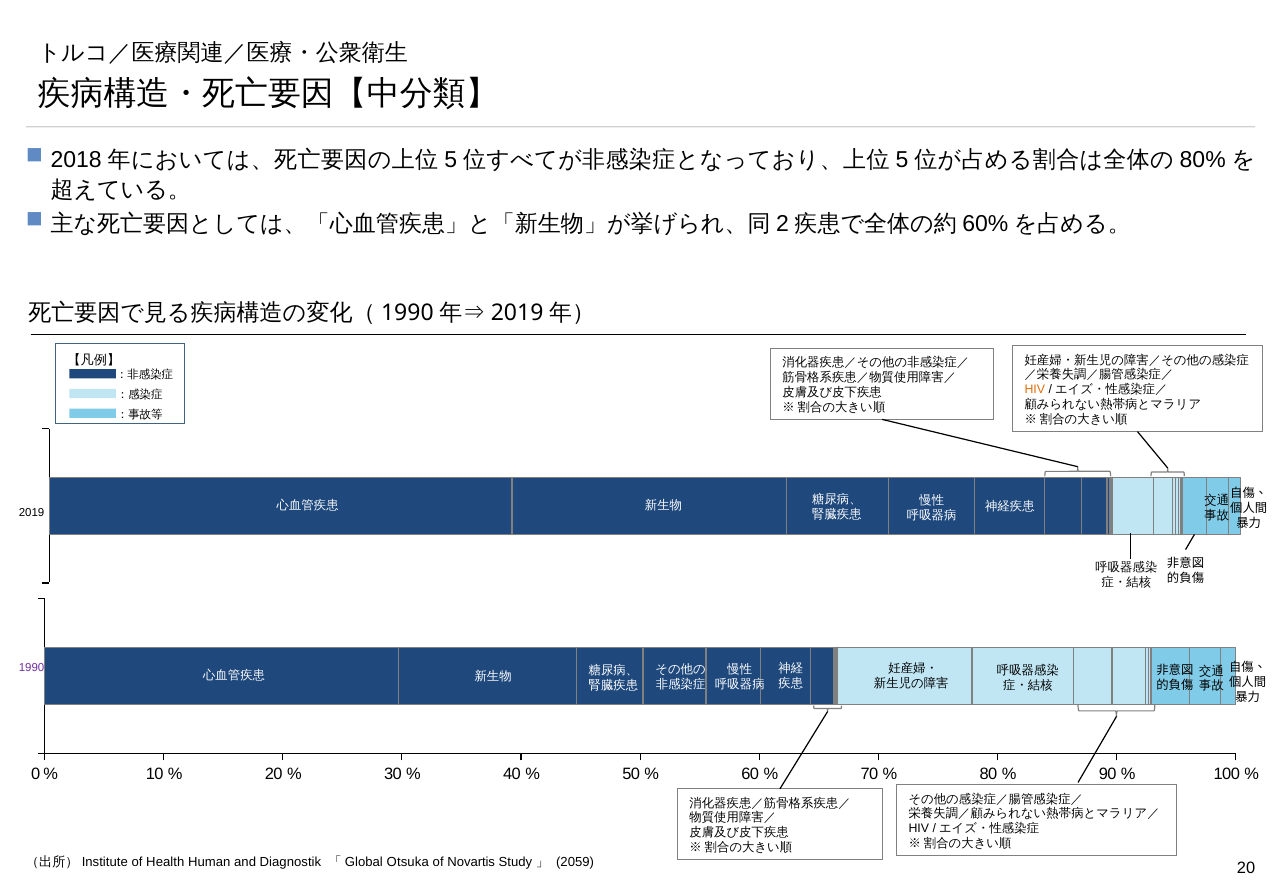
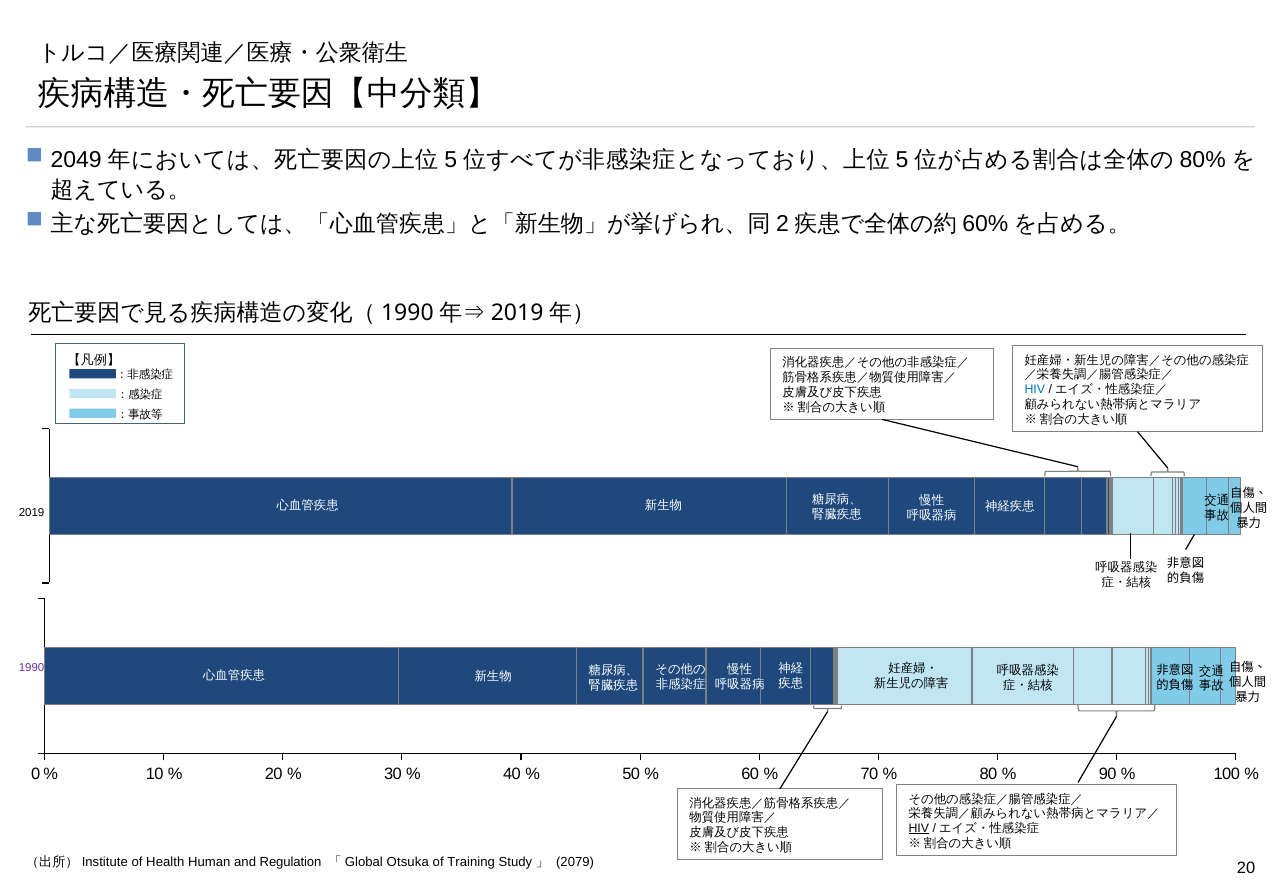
2018: 2018 -> 2049 (76, 159)
HIV colour: orange -> blue (1035, 390)
HIV underline: none -> present (919, 828)
Diagnostik: Diagnostik -> Regulation (290, 862)
Novartis: Novartis -> Training (471, 862)
2059: 2059 -> 2079 (575, 862)
